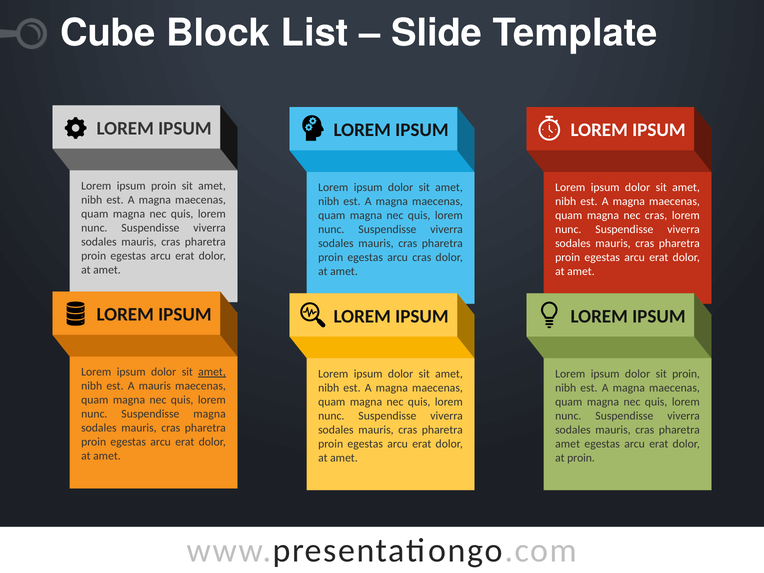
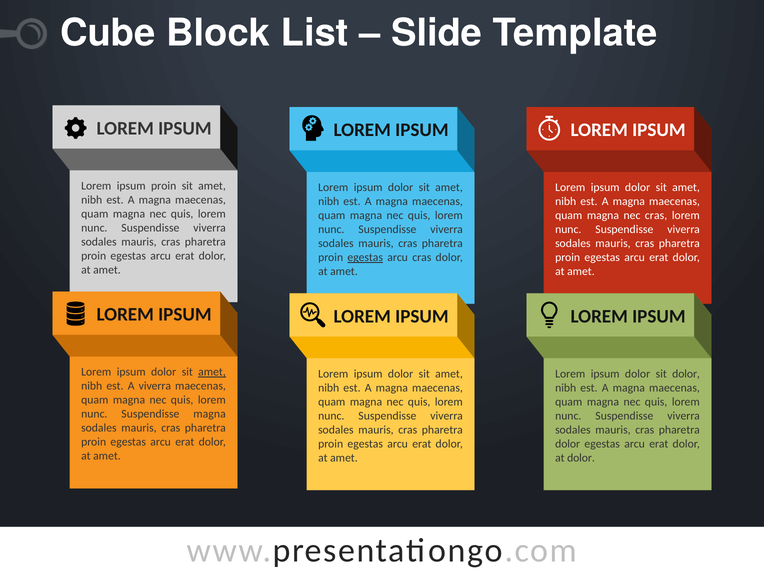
egestas underline: none -> present (365, 258)
sit proin: proin -> dolor (686, 374)
A mauris: mauris -> viverra (155, 386)
amet: amet -> dolor (568, 444)
at proin: proin -> dolor (581, 458)
